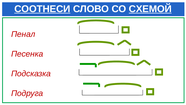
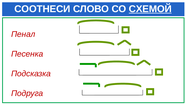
СООТНЕСИ underline: present -> none (42, 9)
